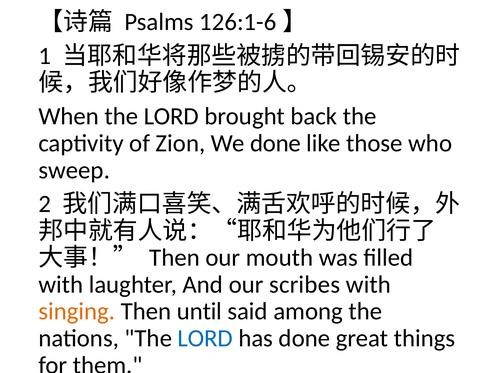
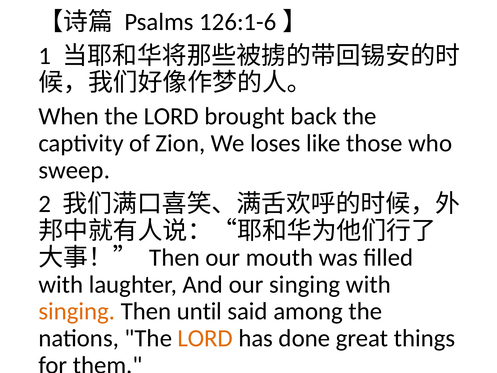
We done: done -> loses (275, 143)
our scribes: scribes -> singing (305, 284)
LORD colour: blue -> orange (205, 338)
